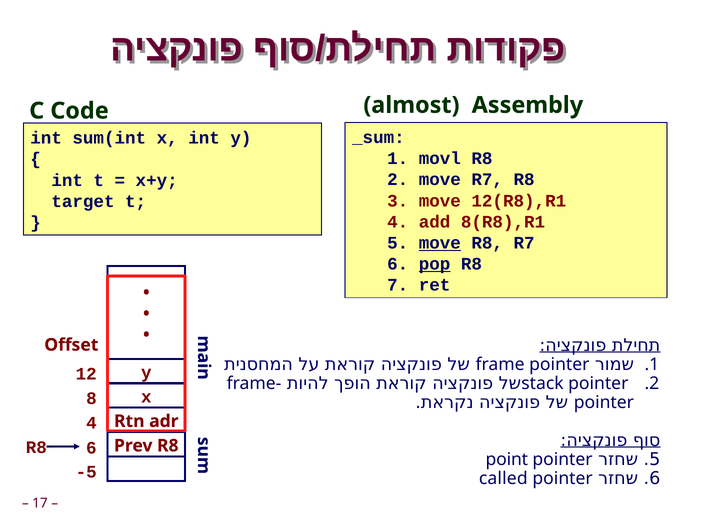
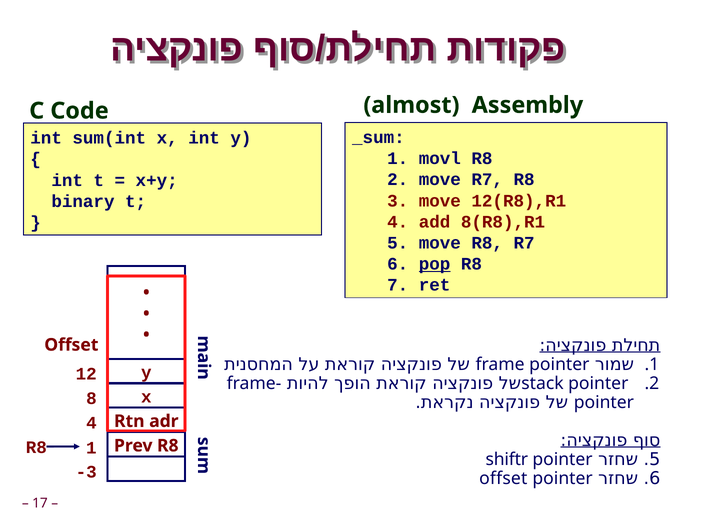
target: target -> binary (83, 201)
move underline: present -> none (440, 243)
R8 6: 6 -> 1 (91, 447)
point: point -> shiftr (507, 459)
-5: -5 -> -3 (86, 471)
called: called -> offset (503, 478)
